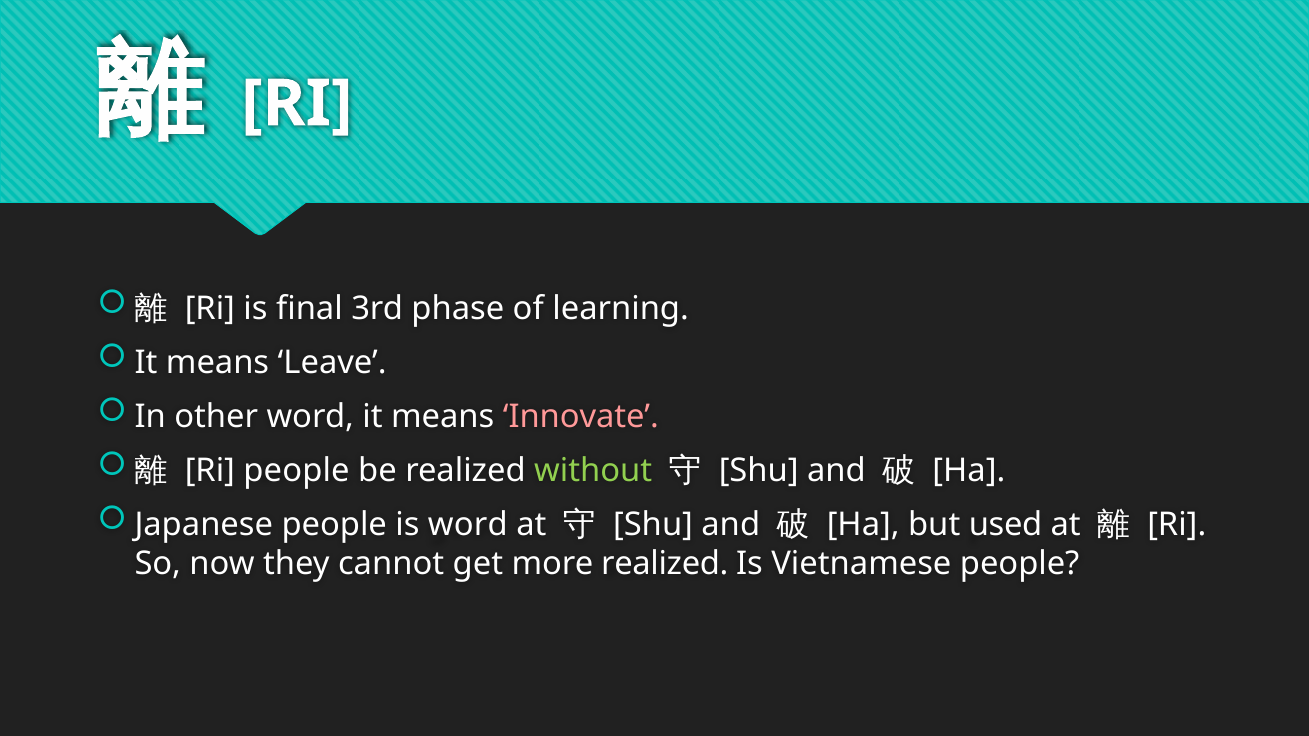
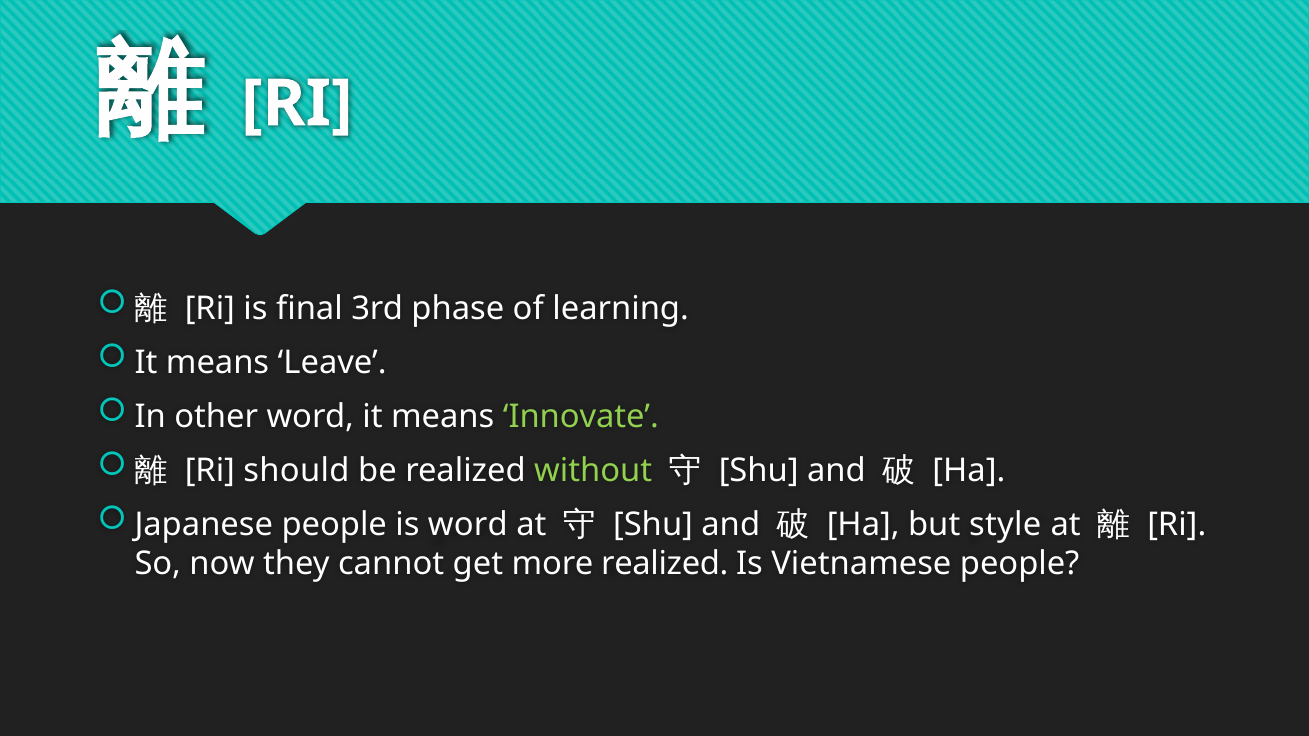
Innovate colour: pink -> light green (581, 416)
Ri people: people -> should (296, 470)
used: used -> style (1005, 524)
